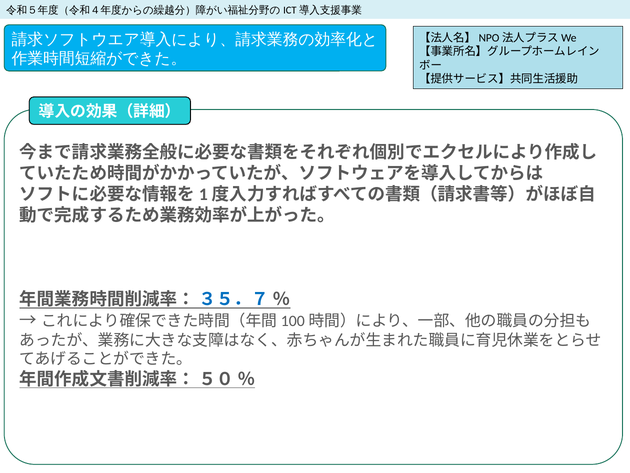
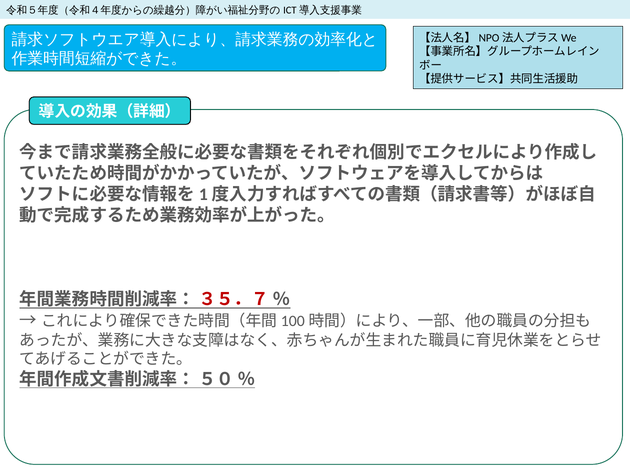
３５．７ colour: blue -> red (234, 299)
